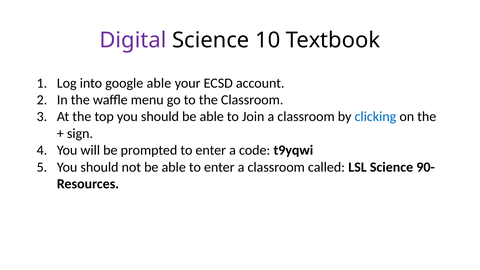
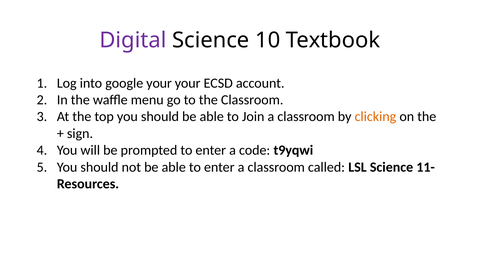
google able: able -> your (159, 83)
clicking colour: blue -> orange (375, 117)
90-: 90- -> 11- (426, 167)
